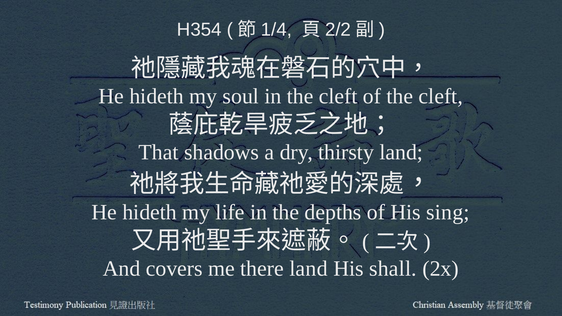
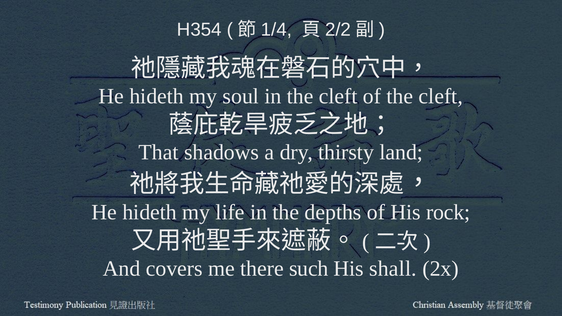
sing: sing -> rock (448, 212)
there land: land -> such (309, 269)
